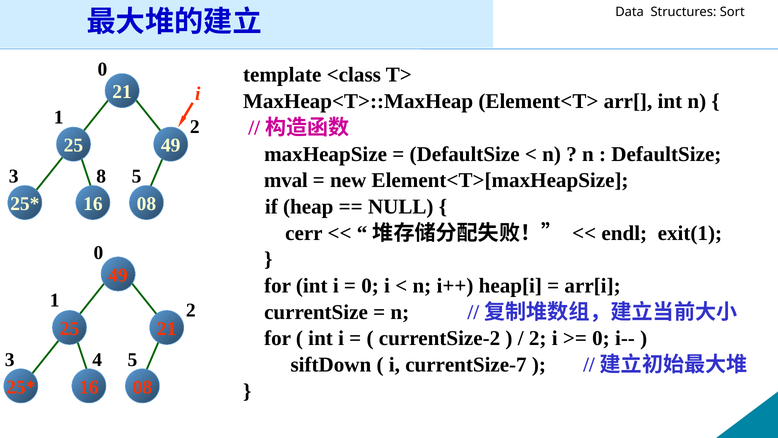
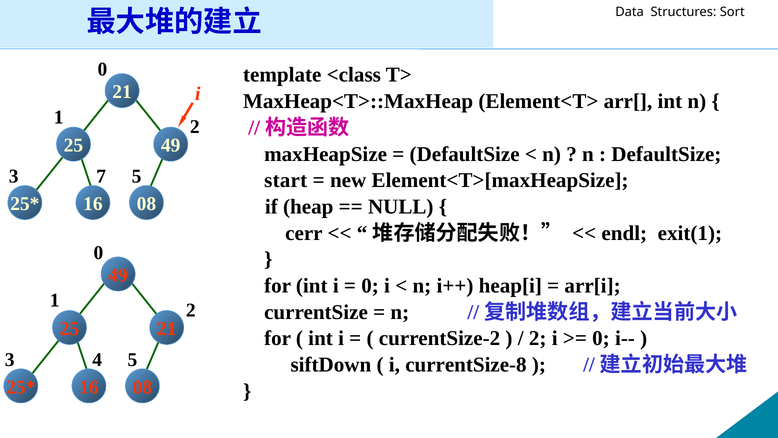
8: 8 -> 7 (101, 176)
mval: mval -> start (286, 180)
currentSize-7: currentSize-7 -> currentSize-8 (466, 365)
